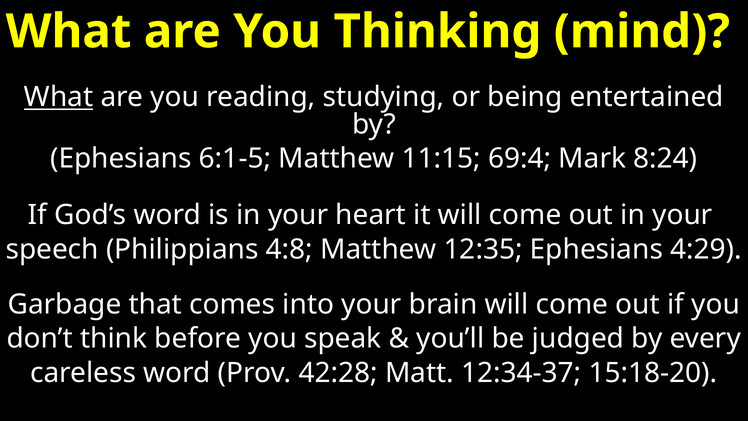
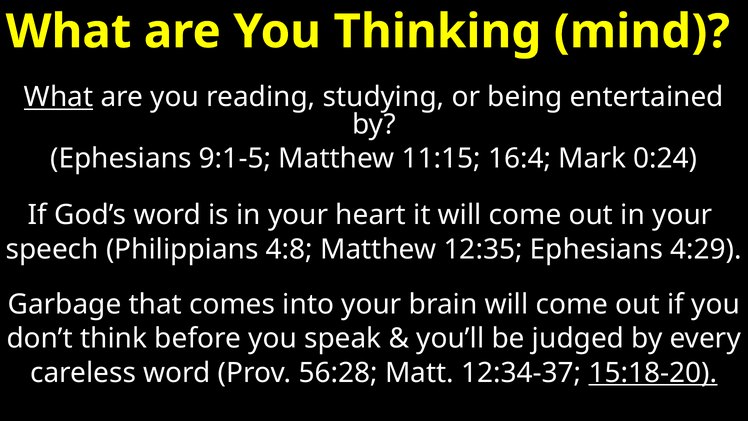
6:1-5: 6:1-5 -> 9:1-5 (235, 159)
69:4: 69:4 -> 16:4 (520, 159)
8:24: 8:24 -> 0:24 (665, 159)
42:28: 42:28 -> 56:28 (338, 373)
15:18-20 underline: none -> present (653, 373)
